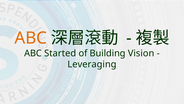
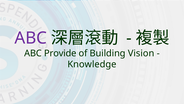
ABC colour: orange -> purple (31, 38)
Started: Started -> Provide (60, 53)
Leveraging: Leveraging -> Knowledge (92, 64)
